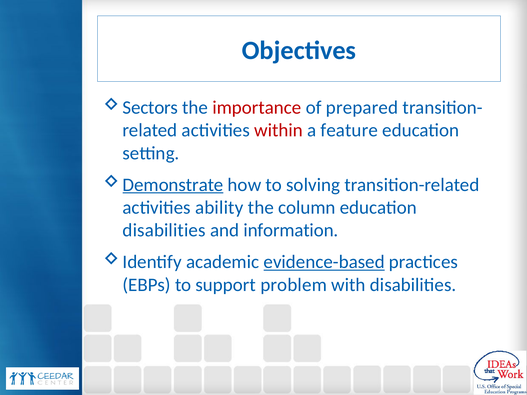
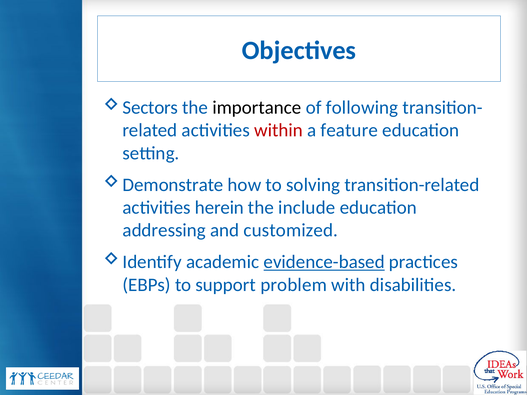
importance colour: red -> black (257, 108)
prepared: prepared -> following (362, 108)
Demonstrate underline: present -> none (173, 185)
ability: ability -> herein (219, 208)
column: column -> include (307, 208)
disabilities: disabilities -> addressing (164, 230)
information: information -> customized (291, 230)
